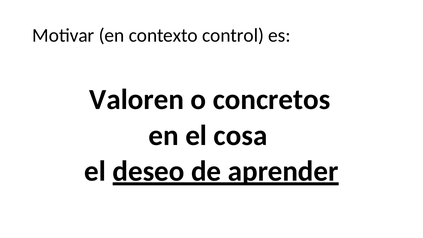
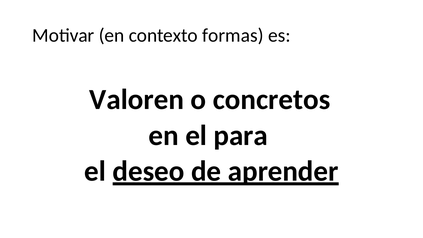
control: control -> formas (233, 36)
cosa: cosa -> para (241, 136)
